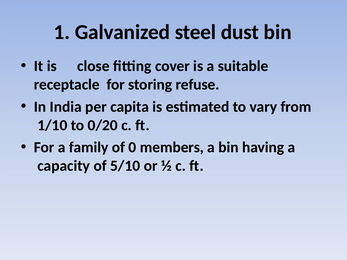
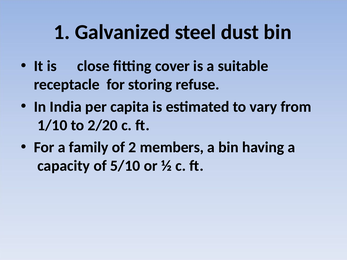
0/20: 0/20 -> 2/20 (103, 125)
0: 0 -> 2 (132, 148)
